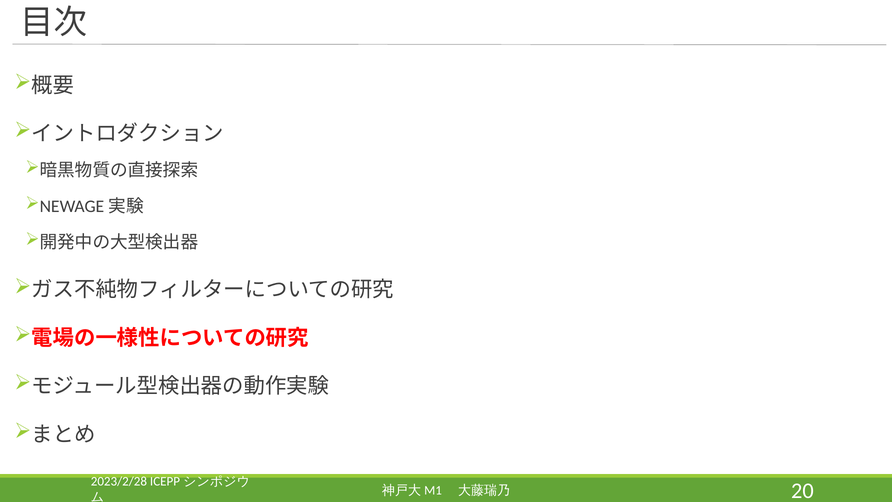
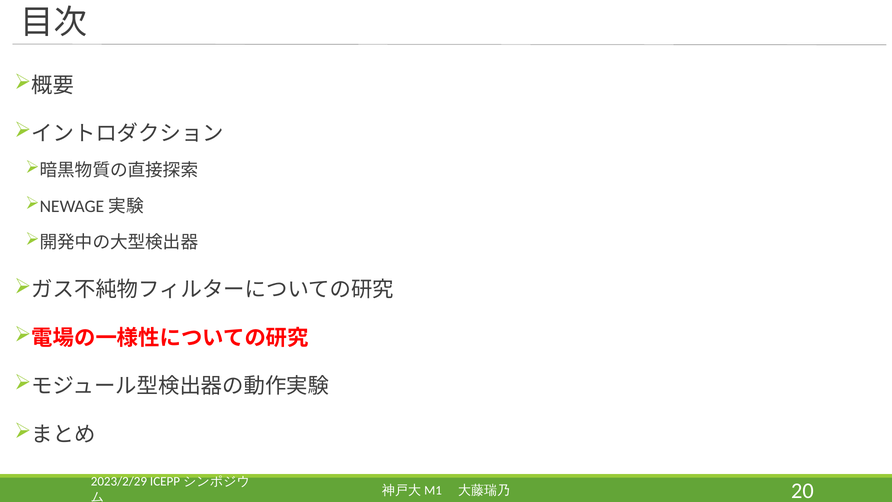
2023/2/28: 2023/2/28 -> 2023/2/29 (119, 481)
